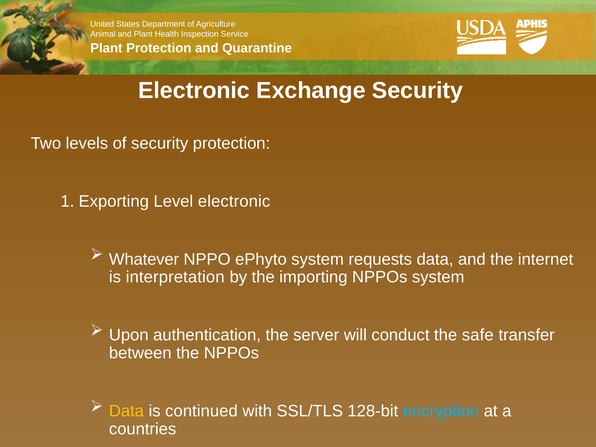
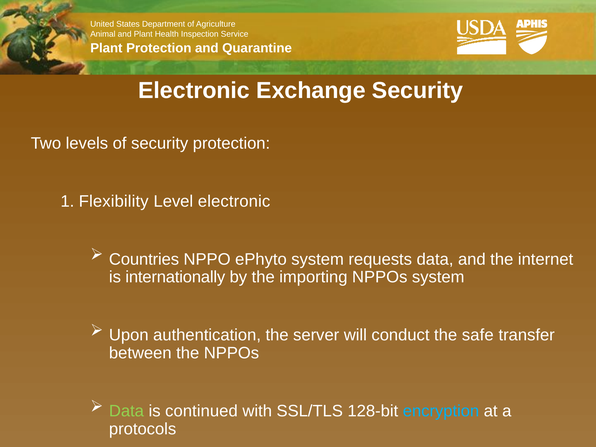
Exporting: Exporting -> Flexibility (114, 201)
Whatever: Whatever -> Countries (144, 259)
interpretation: interpretation -> internationally (175, 277)
Data colour: yellow -> light green (126, 411)
countries: countries -> protocols (143, 429)
